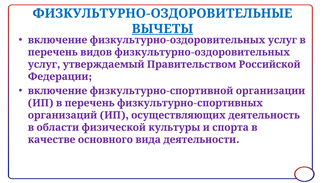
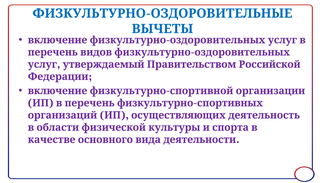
ВЫЧЕТЫ underline: present -> none (162, 29)
